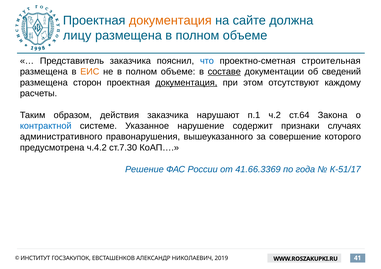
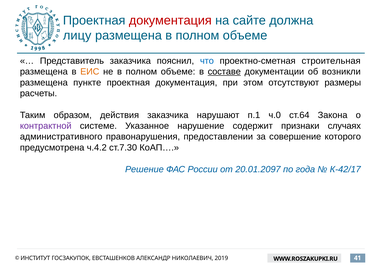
документация colour: orange -> red (170, 20)
сведений: сведений -> возникли (341, 72)
сторон: сторон -> пункте (87, 83)
документация underline: present -> none (186, 83)
каждому: каждому -> размеры (343, 83)
ч.2: ч.2 -> ч.0 (275, 115)
контрактной colour: blue -> purple (46, 126)
вышеуказанного: вышеуказанного -> предоставлении (218, 137)
41.66.3369: 41.66.3369 -> 20.01.2097 (258, 170)
К-51/17: К-51/17 -> К-42/17 (345, 170)
